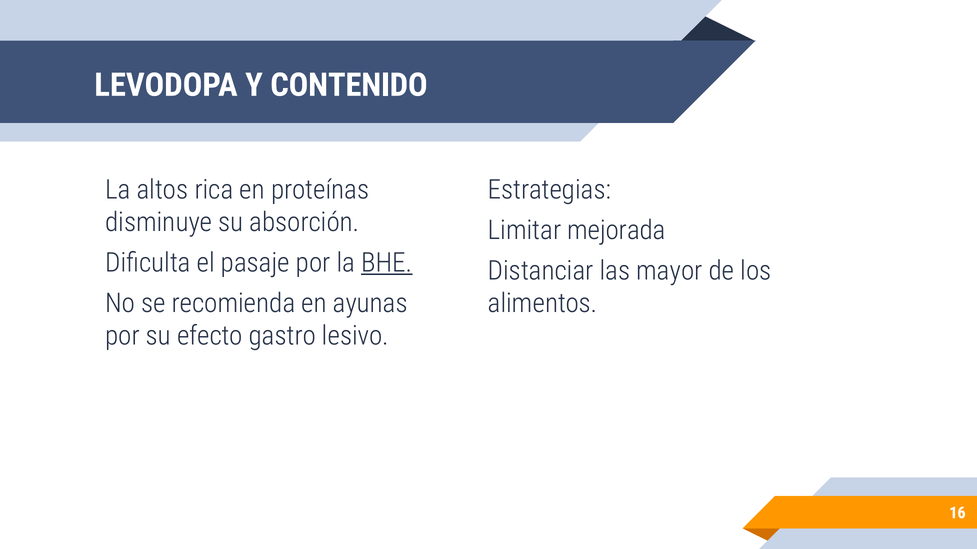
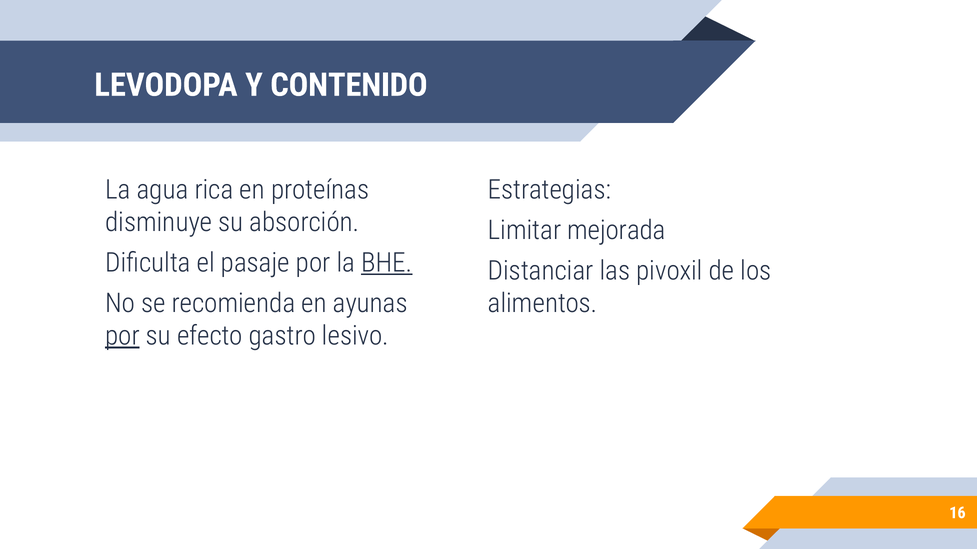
altos: altos -> agua (162, 190)
mayor: mayor -> pivoxil (670, 271)
por underline: none -> present (122, 336)
